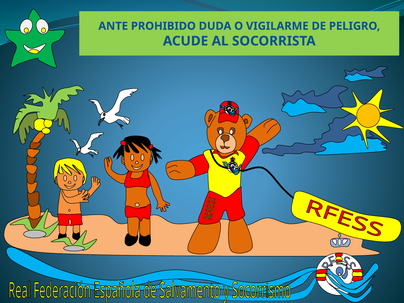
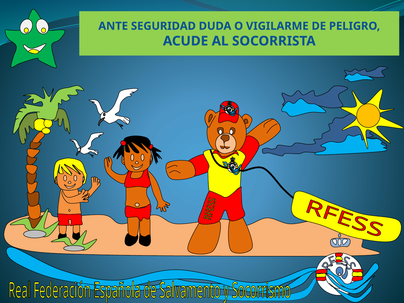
PROHIBIDO: PROHIBIDO -> SEGURIDAD (163, 26)
